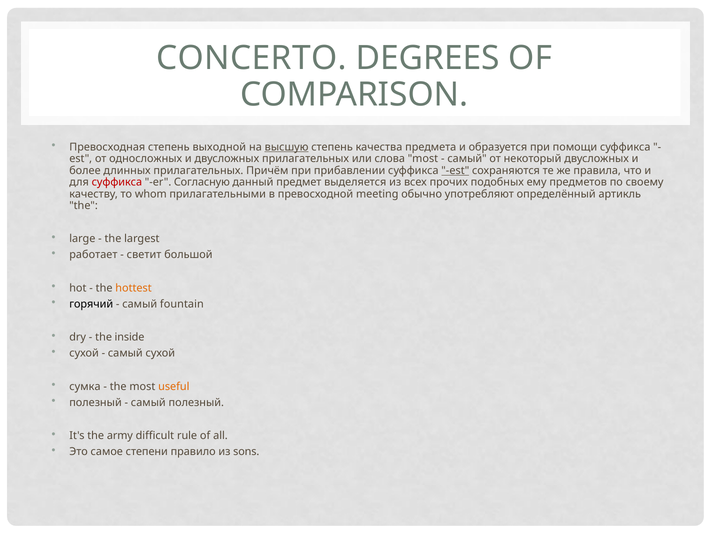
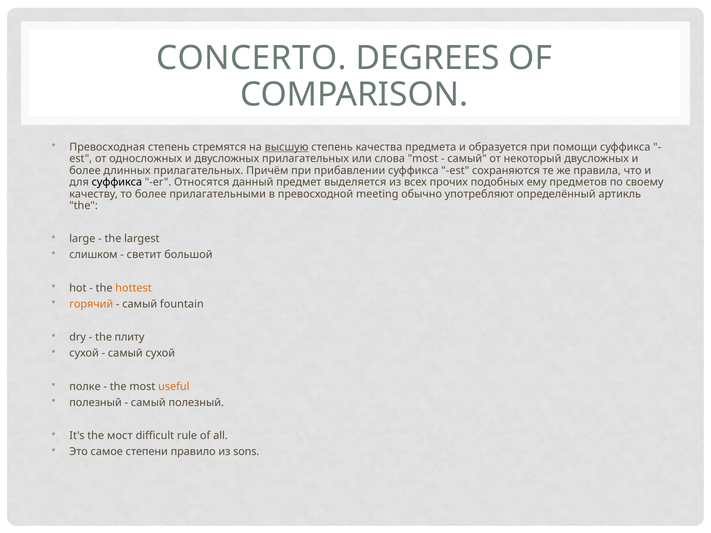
выходной: выходной -> стремятся (219, 147)
est underline: present -> none (455, 171)
суффикса colour: red -> black (117, 182)
Согласную: Согласную -> Относятся (202, 182)
то whom: whom -> более (151, 194)
работает: работает -> слишком (93, 255)
горячий colour: black -> orange (91, 304)
inside: inside -> плиту (130, 338)
сумка: сумка -> полке (85, 387)
army: army -> мост (120, 436)
